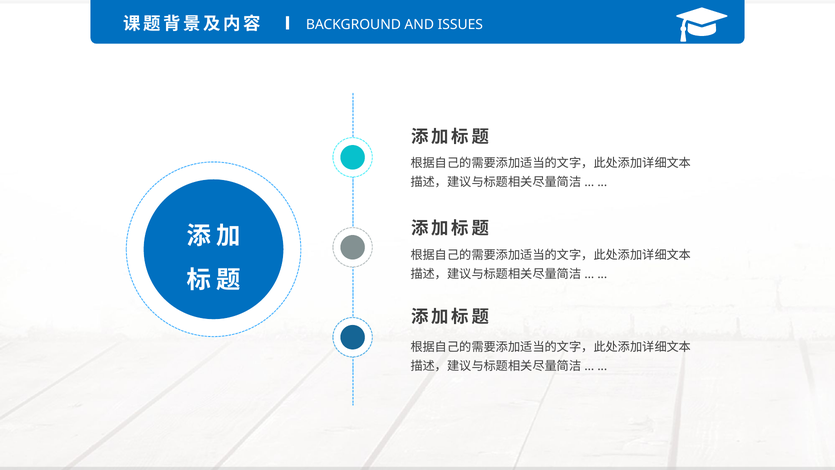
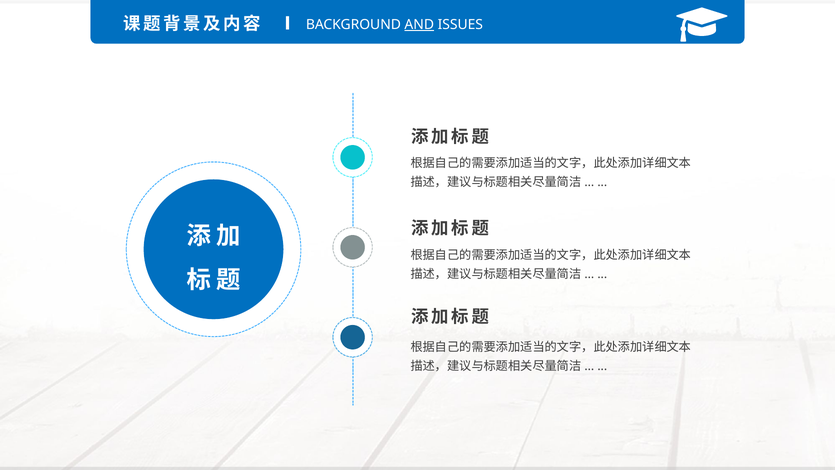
AND underline: none -> present (419, 25)
